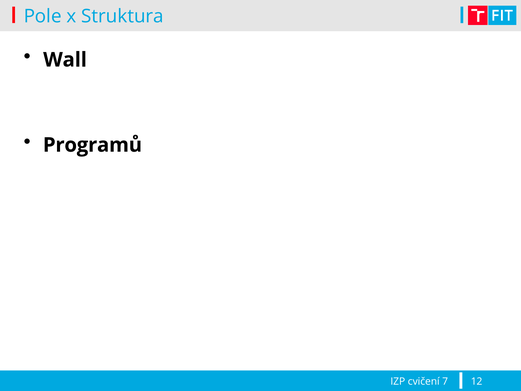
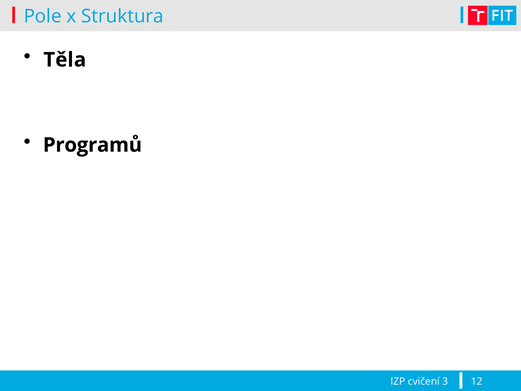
Wall: Wall -> Těla (65, 60)
7: 7 -> 3 (445, 381)
